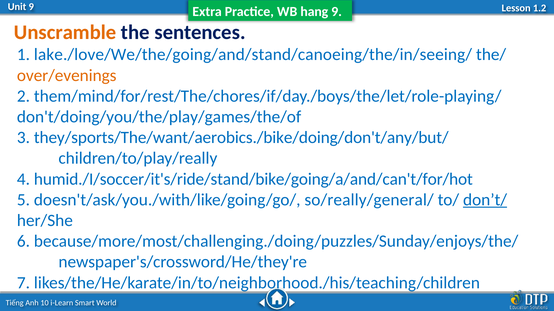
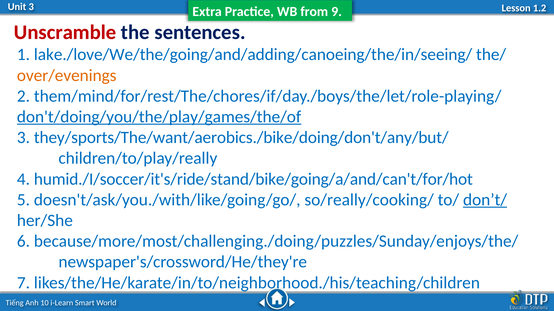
9: 9 -> 3 (31, 7)
hang: hang -> from (314, 12)
Unscramble colour: orange -> red (65, 32)
lake./love/We/the/going/and/stand/canoeing/the/in/seeing/: lake./love/We/the/going/and/stand/canoeing/the/in/seeing/ -> lake./love/We/the/going/and/adding/canoeing/the/in/seeing/ (253, 55)
don't/doing/you/the/play/games/the/of underline: none -> present (159, 117)
so/really/general/: so/really/general/ -> so/really/cooking/ (369, 200)
